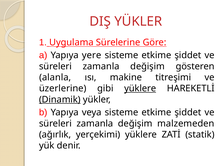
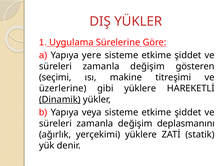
alanla: alanla -> seçimi (55, 78)
yüklere underline: present -> none (140, 89)
malzemeden: malzemeden -> deplasmanını (186, 124)
